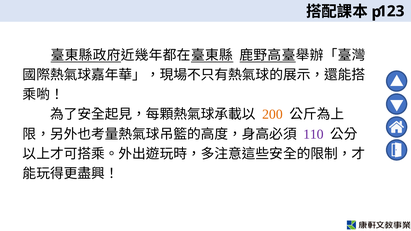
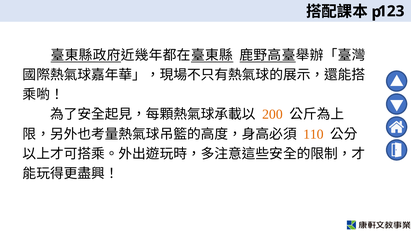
110 colour: purple -> orange (313, 134)
